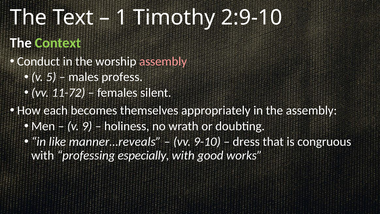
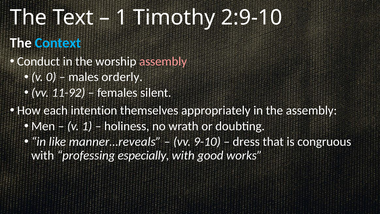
Context colour: light green -> light blue (58, 43)
5: 5 -> 0 (51, 77)
profess: profess -> orderly (122, 77)
11-72: 11-72 -> 11-92 (68, 93)
becomes: becomes -> intention (94, 110)
v 9: 9 -> 1 (87, 126)
